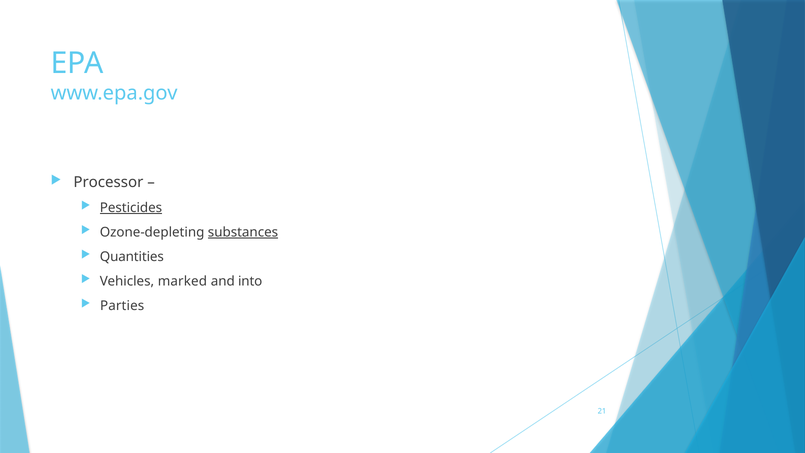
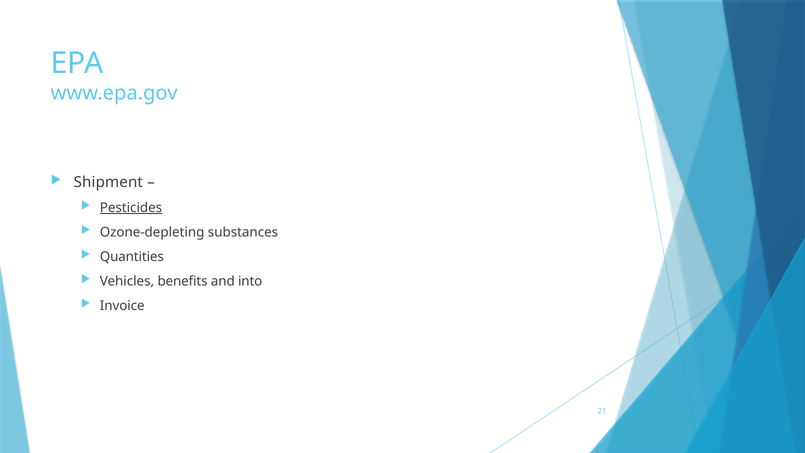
Processor: Processor -> Shipment (108, 182)
substances underline: present -> none (243, 232)
marked: marked -> benefits (183, 281)
Parties: Parties -> Invoice (122, 306)
